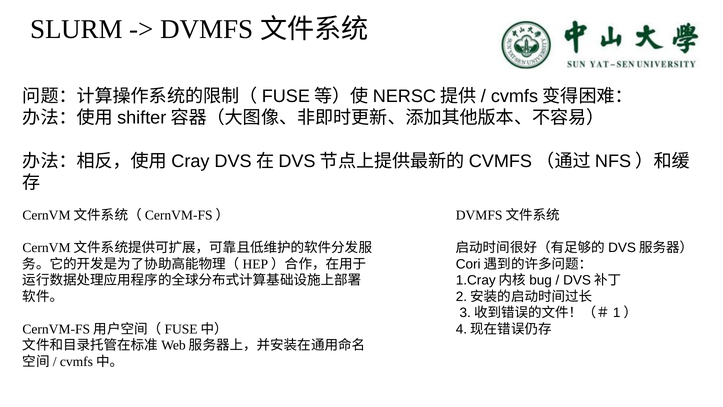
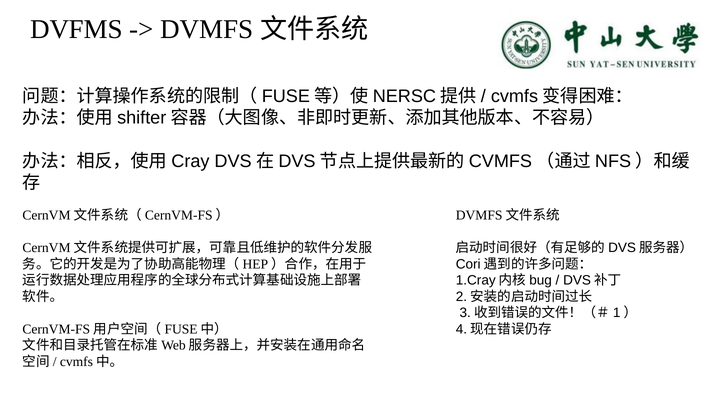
SLURM: SLURM -> DVFMS (76, 29)
